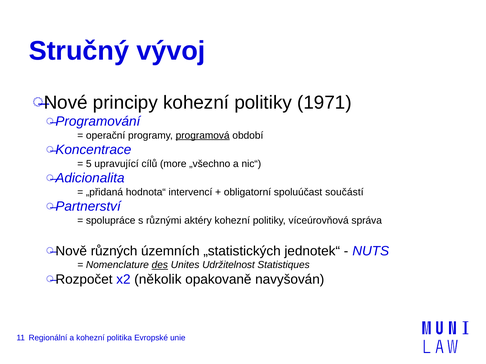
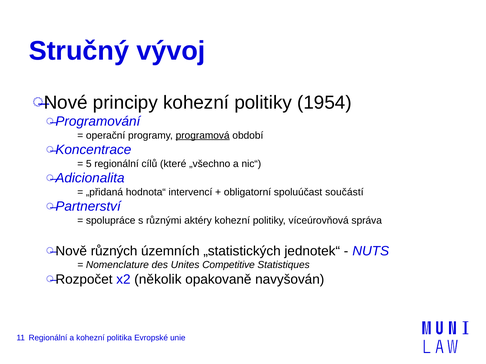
1971: 1971 -> 1954 (324, 103)
5 upravující: upravující -> regionální (117, 164)
more: more -> které (173, 164)
des underline: present -> none (160, 265)
Udržitelnost: Udržitelnost -> Competitive (229, 265)
